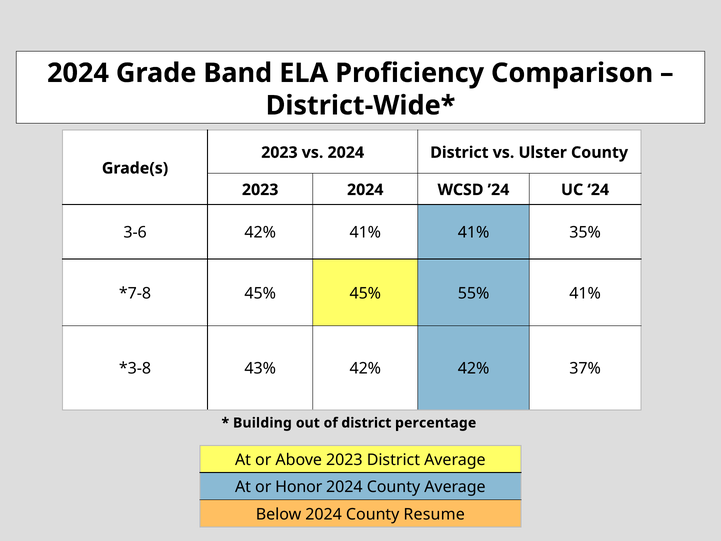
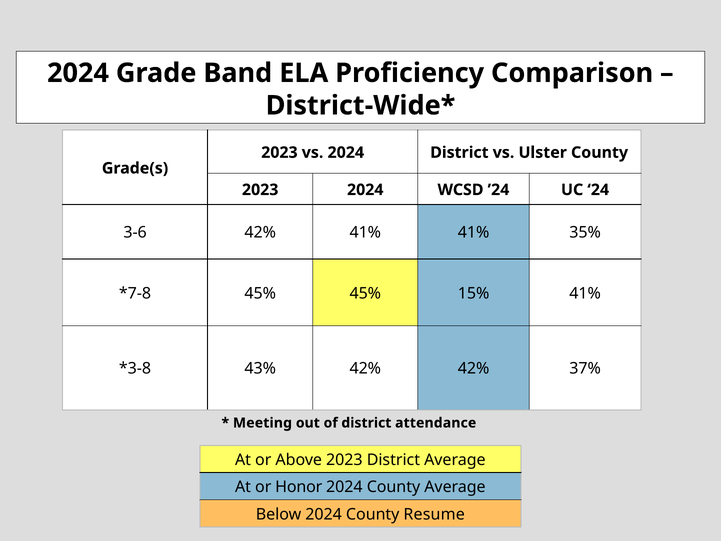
55%: 55% -> 15% (474, 293)
Building: Building -> Meeting (262, 423)
percentage: percentage -> attendance (436, 423)
